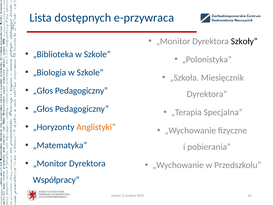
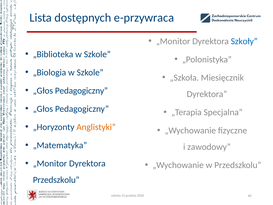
Szkoły colour: black -> blue (244, 41)
pobierania: pobierania -> zawodowy (209, 147)
Współpracy: Współpracy -> Przedszkolu (56, 180)
